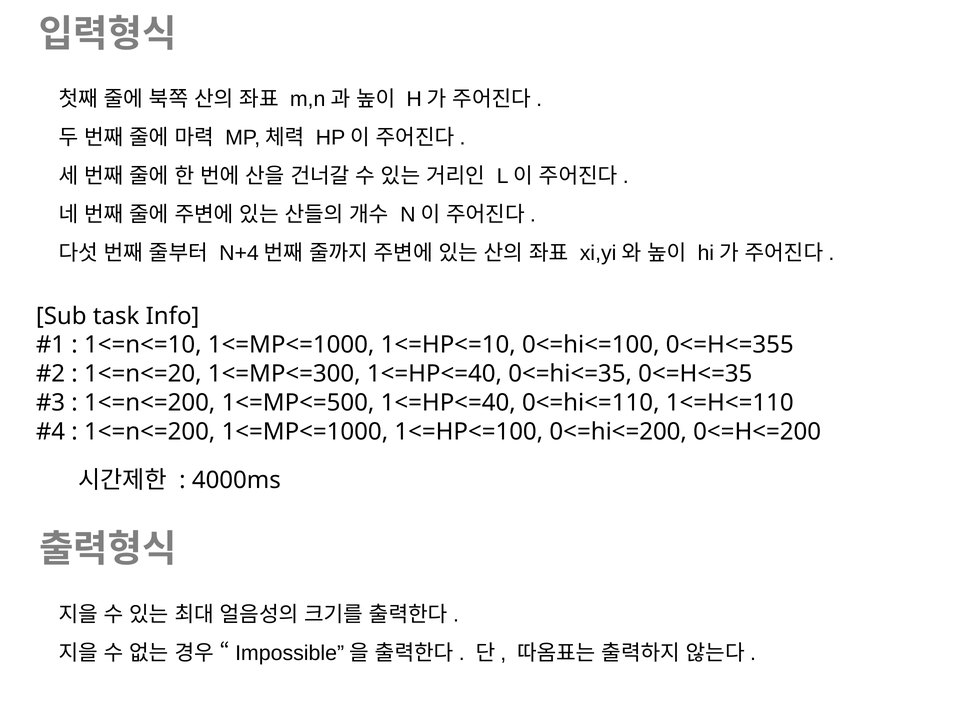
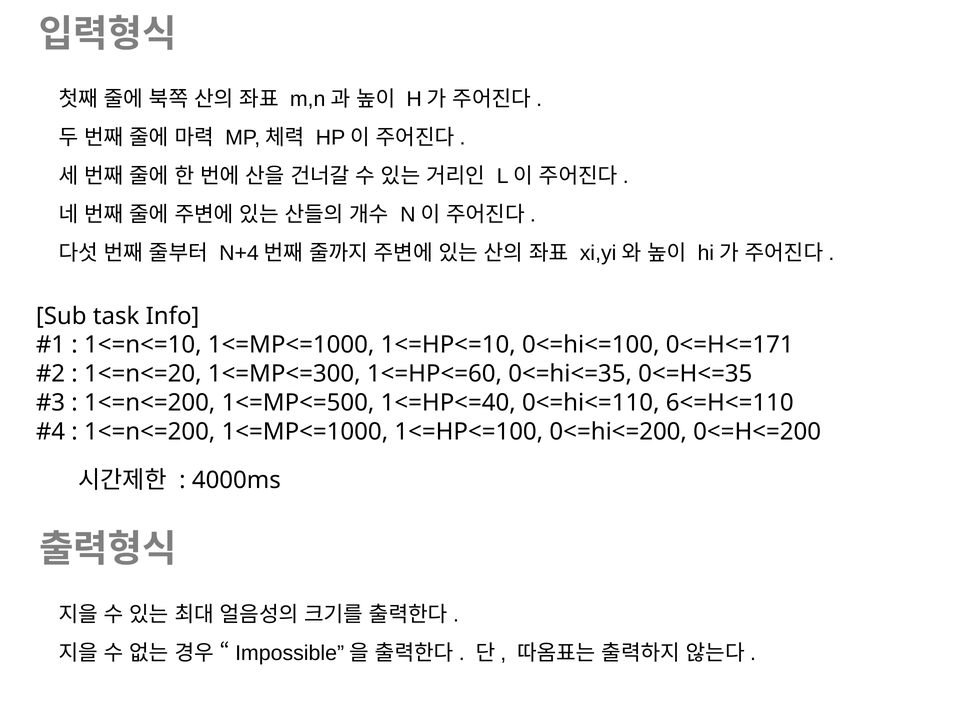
0<=H<=355: 0<=H<=355 -> 0<=H<=171 (730, 345)
1<=MP<=300 1<=HP<=40: 1<=HP<=40 -> 1<=HP<=60 (434, 374)
1<=H<=110: 1<=H<=110 -> 6<=H<=110 (730, 403)
